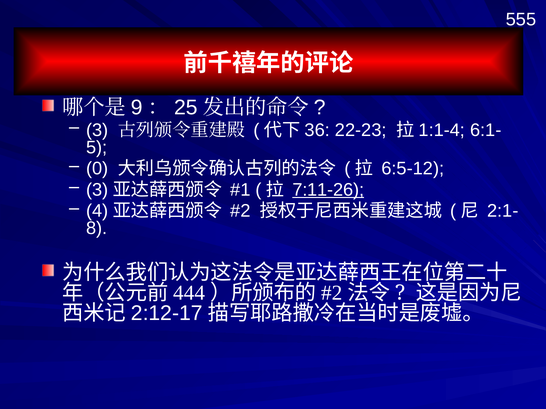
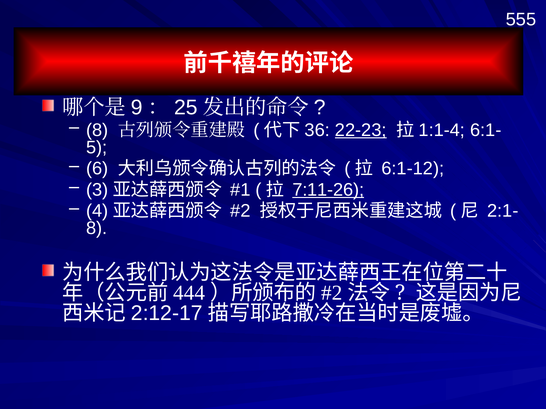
3: 3 -> 8 (97, 130)
22-23 underline: none -> present (361, 130)
0: 0 -> 6 (97, 169)
6:5-12: 6:5-12 -> 6:1-12 (413, 169)
